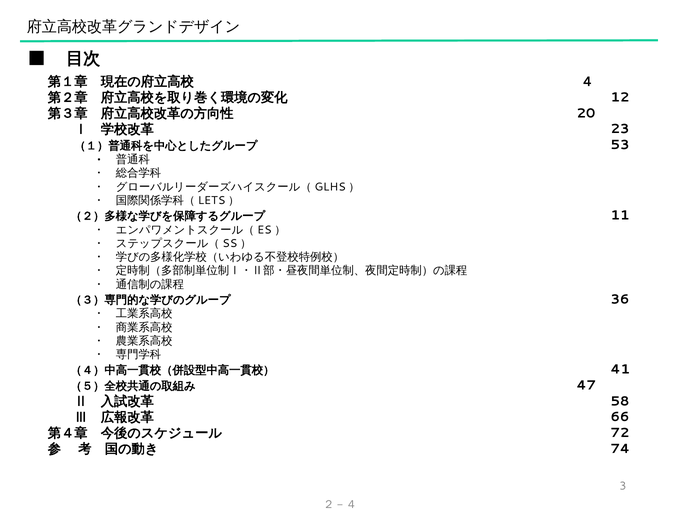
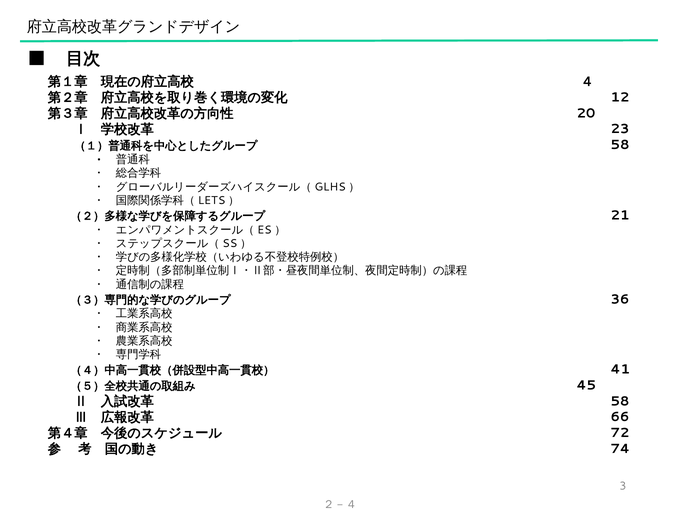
53: 53 -> 58 (620, 145)
11: 11 -> 21 (620, 215)
47: 47 -> 45 (586, 385)
